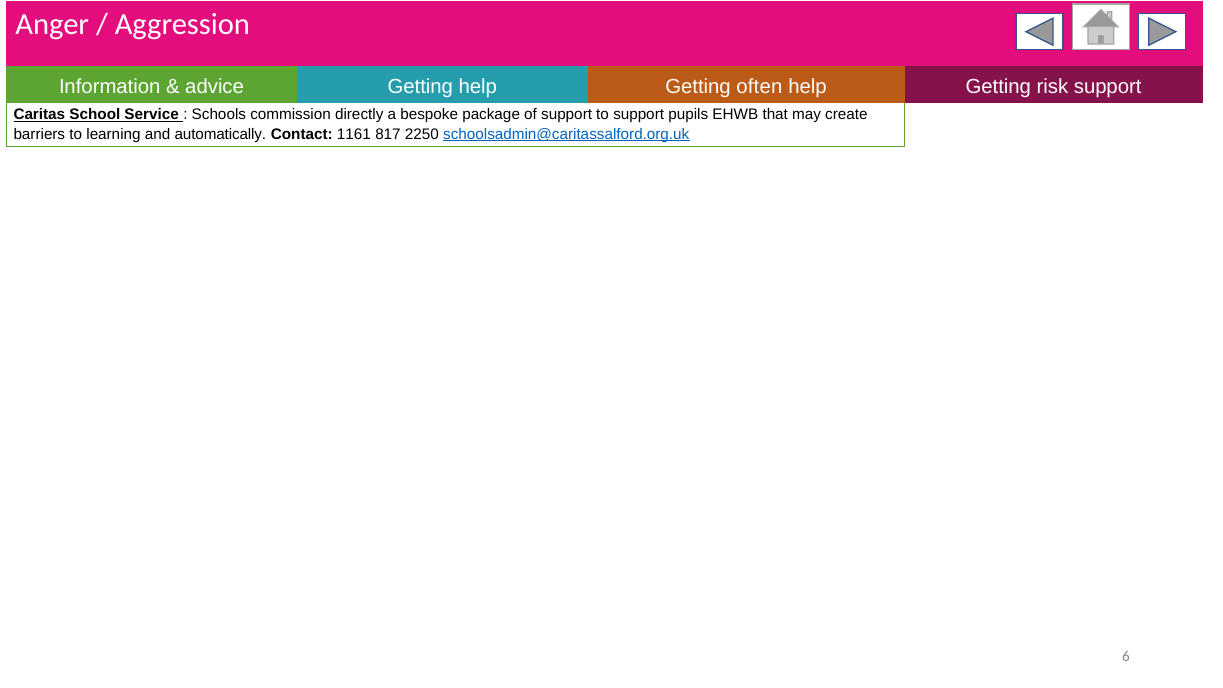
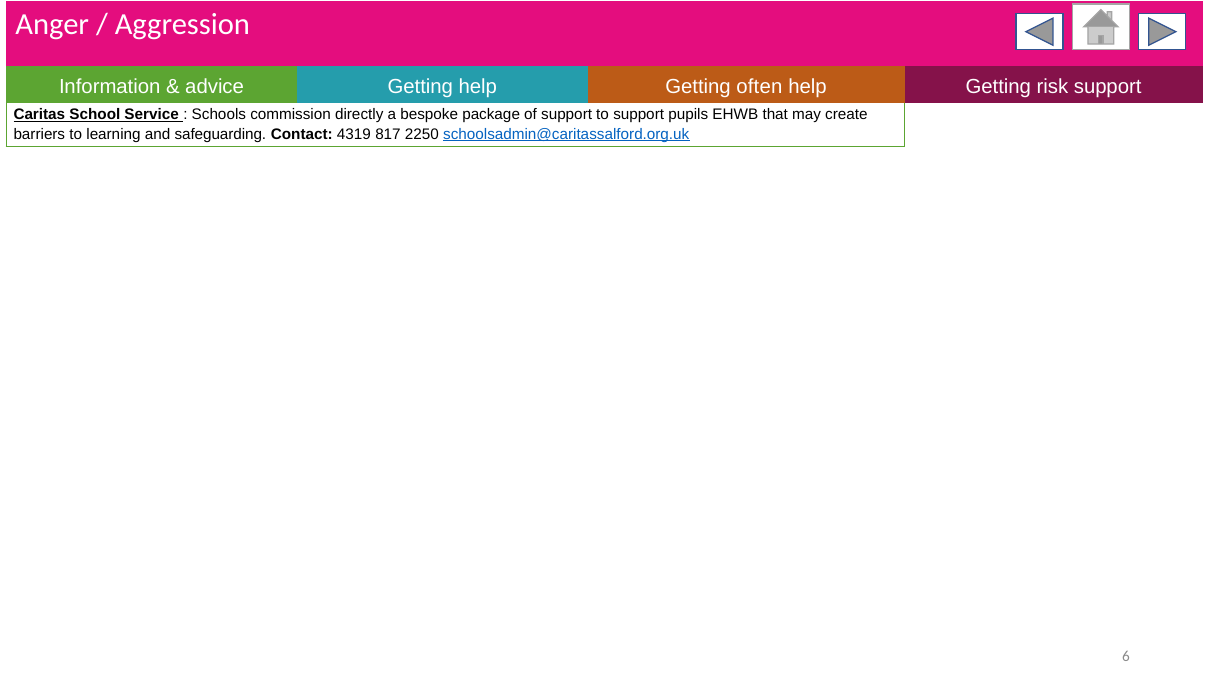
automatically: automatically -> safeguarding (220, 134)
1161: 1161 -> 4319 (354, 134)
